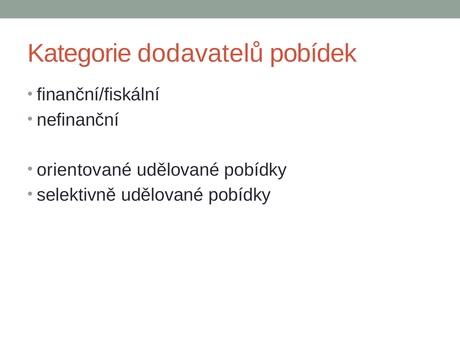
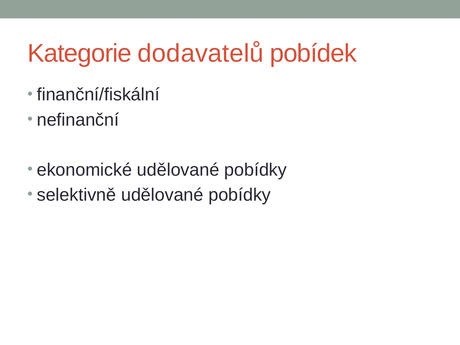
orientované: orientované -> ekonomické (84, 170)
